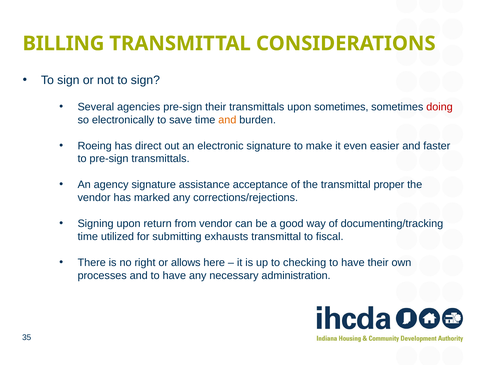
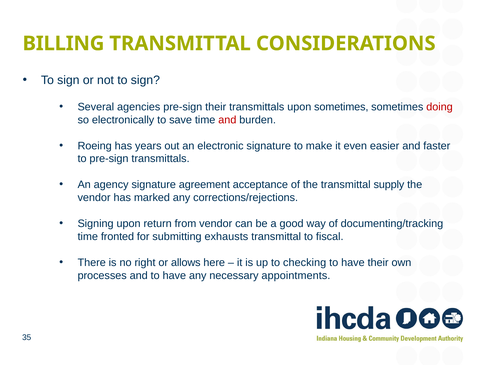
and colour: orange -> red (227, 120)
direct: direct -> years (148, 146)
assistance: assistance -> agreement (204, 185)
proper: proper -> supply (389, 185)
utilized: utilized -> fronted (117, 237)
administration: administration -> appointments (296, 276)
